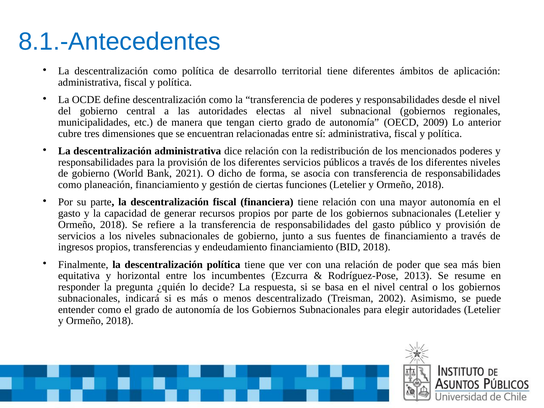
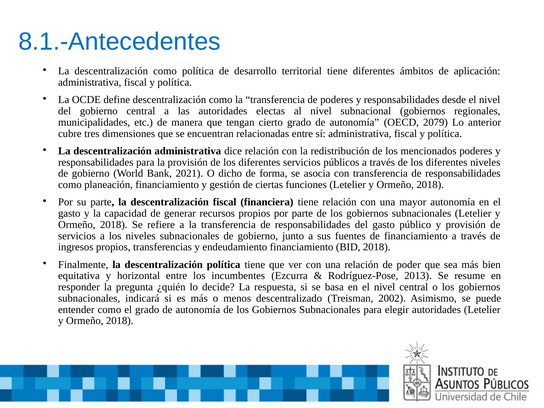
2009: 2009 -> 2079 (435, 122)
